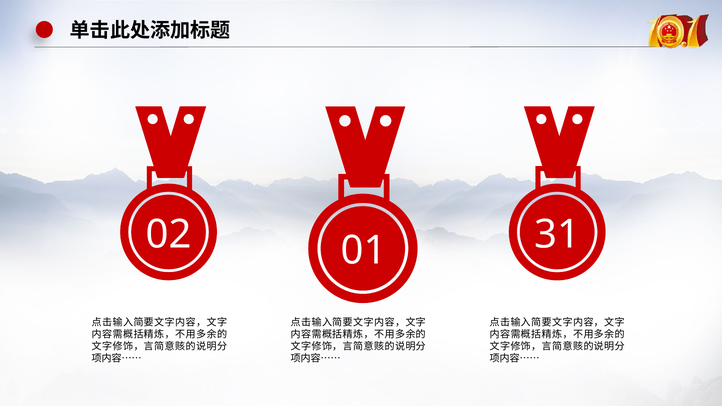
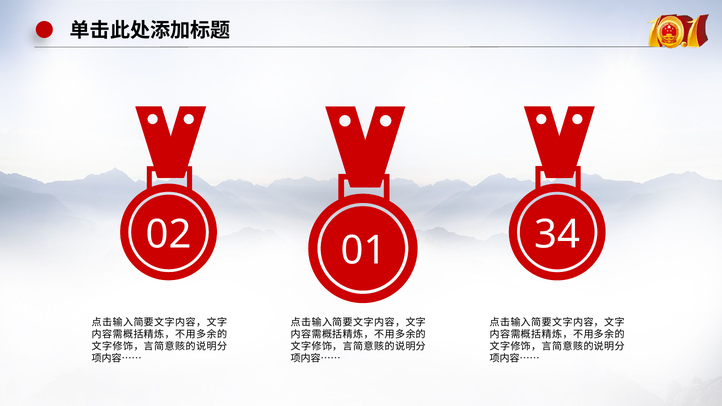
31: 31 -> 34 (557, 234)
